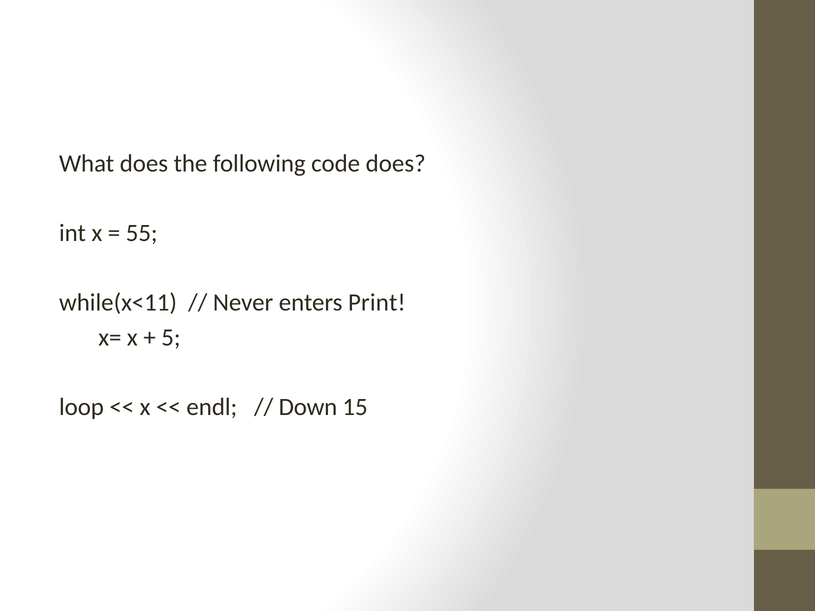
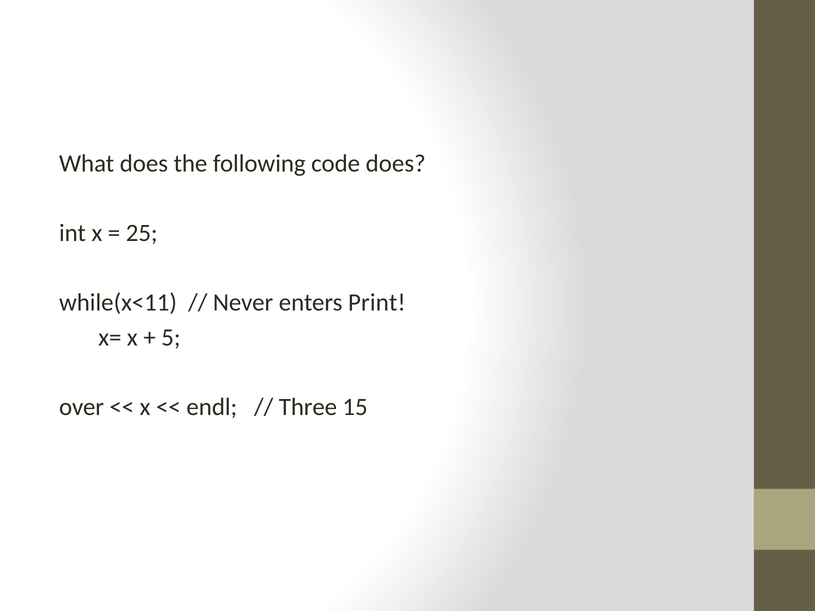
55: 55 -> 25 (142, 233)
loop: loop -> over (82, 407)
Down: Down -> Three (308, 407)
